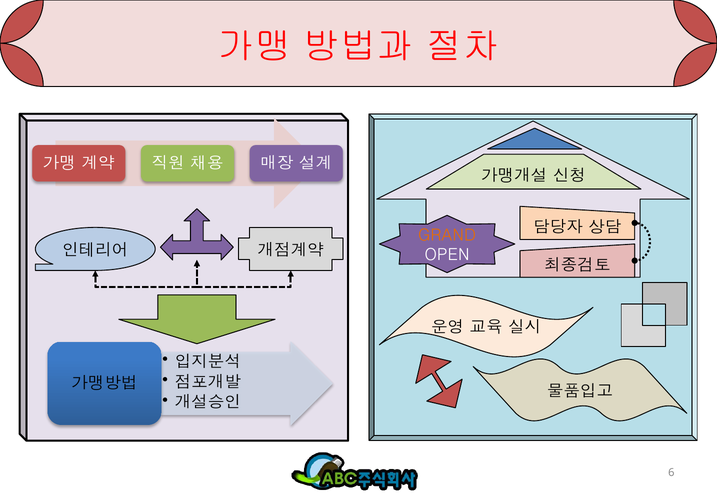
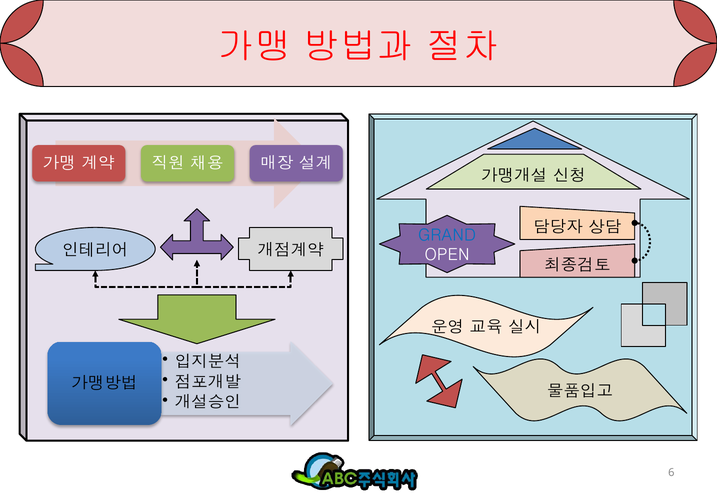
GRAND colour: orange -> blue (447, 235)
